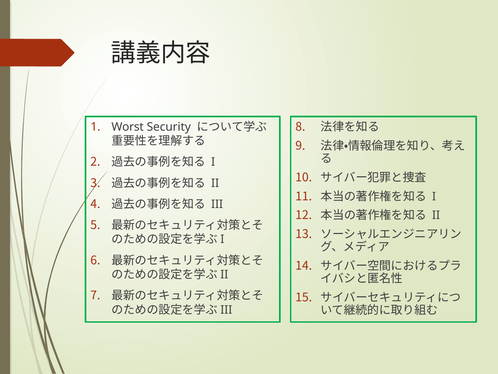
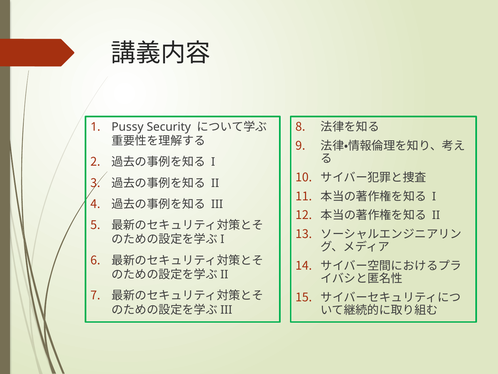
Worst: Worst -> Pussy (127, 127)
